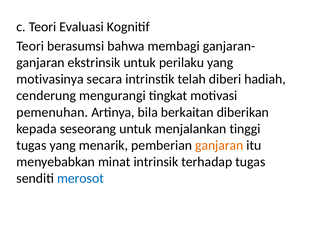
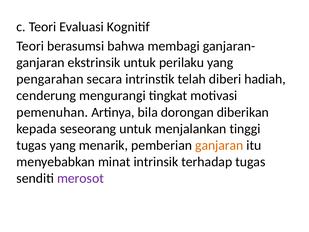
motivasinya: motivasinya -> pengarahan (50, 79)
berkaitan: berkaitan -> dorongan (187, 112)
merosot colour: blue -> purple (80, 178)
